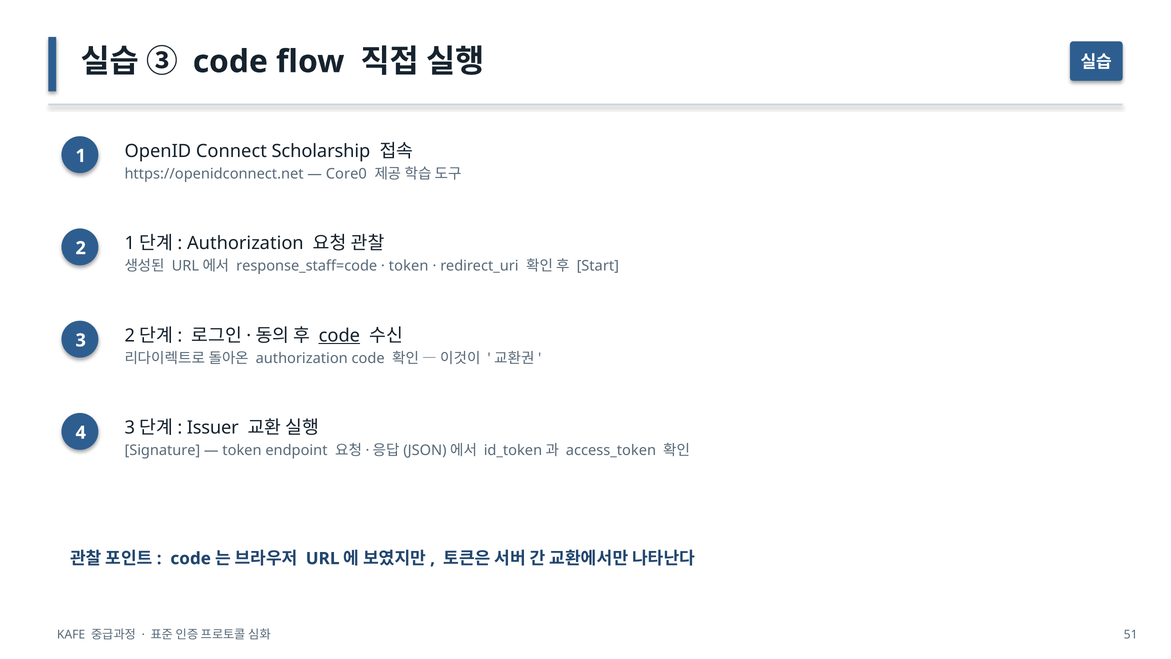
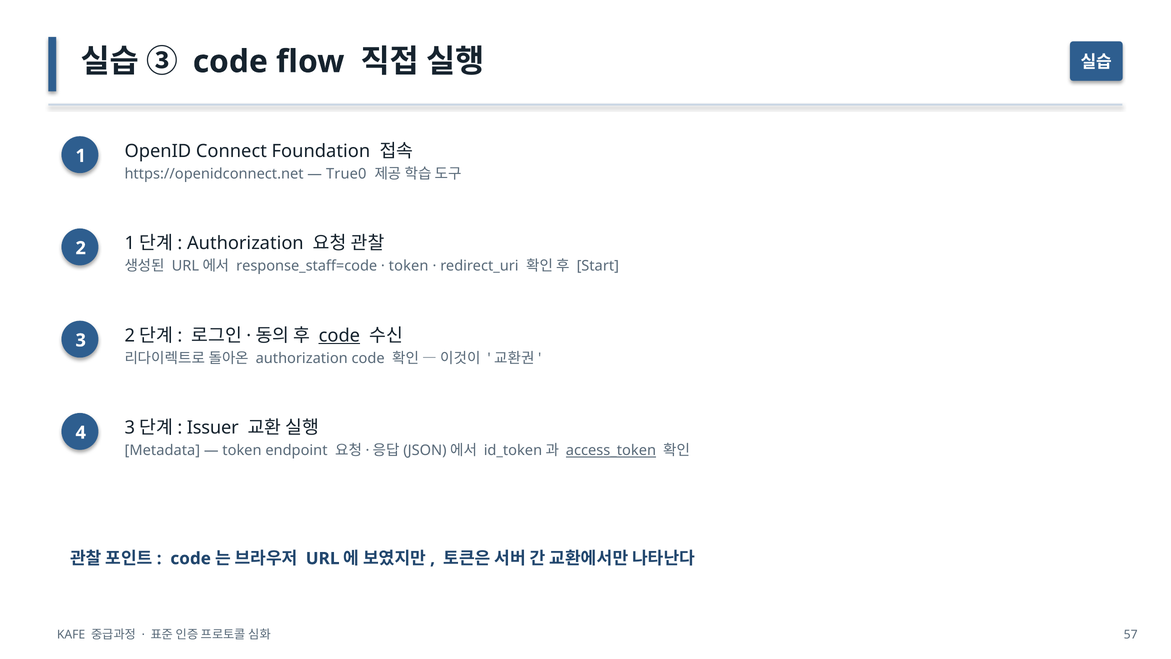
Scholarship: Scholarship -> Foundation (321, 151)
Core0: Core0 -> True0 (346, 174)
Signature: Signature -> Metadata (162, 450)
access_token underline: none -> present (611, 450)
51: 51 -> 57 (1131, 634)
